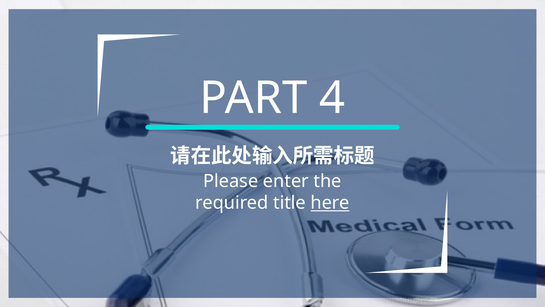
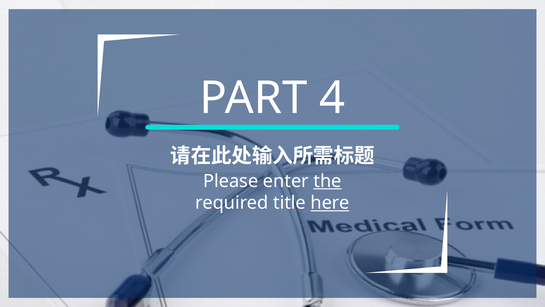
the underline: none -> present (328, 181)
